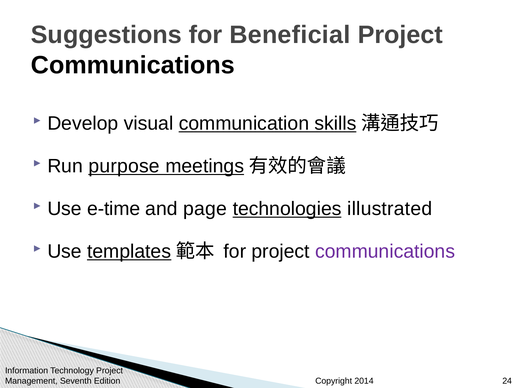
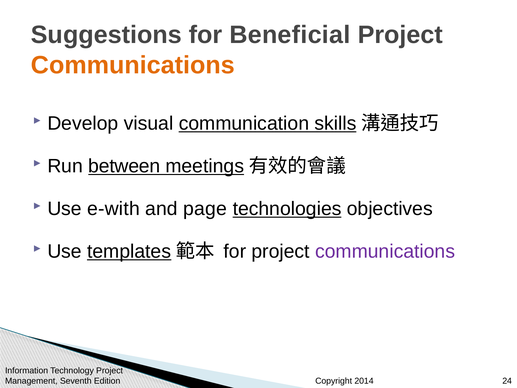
Communications colour: black -> orange (133, 65)
purpose: purpose -> between (124, 166)
e-time: e-time -> e-with (113, 209)
illustrated: illustrated -> objectives (390, 209)
